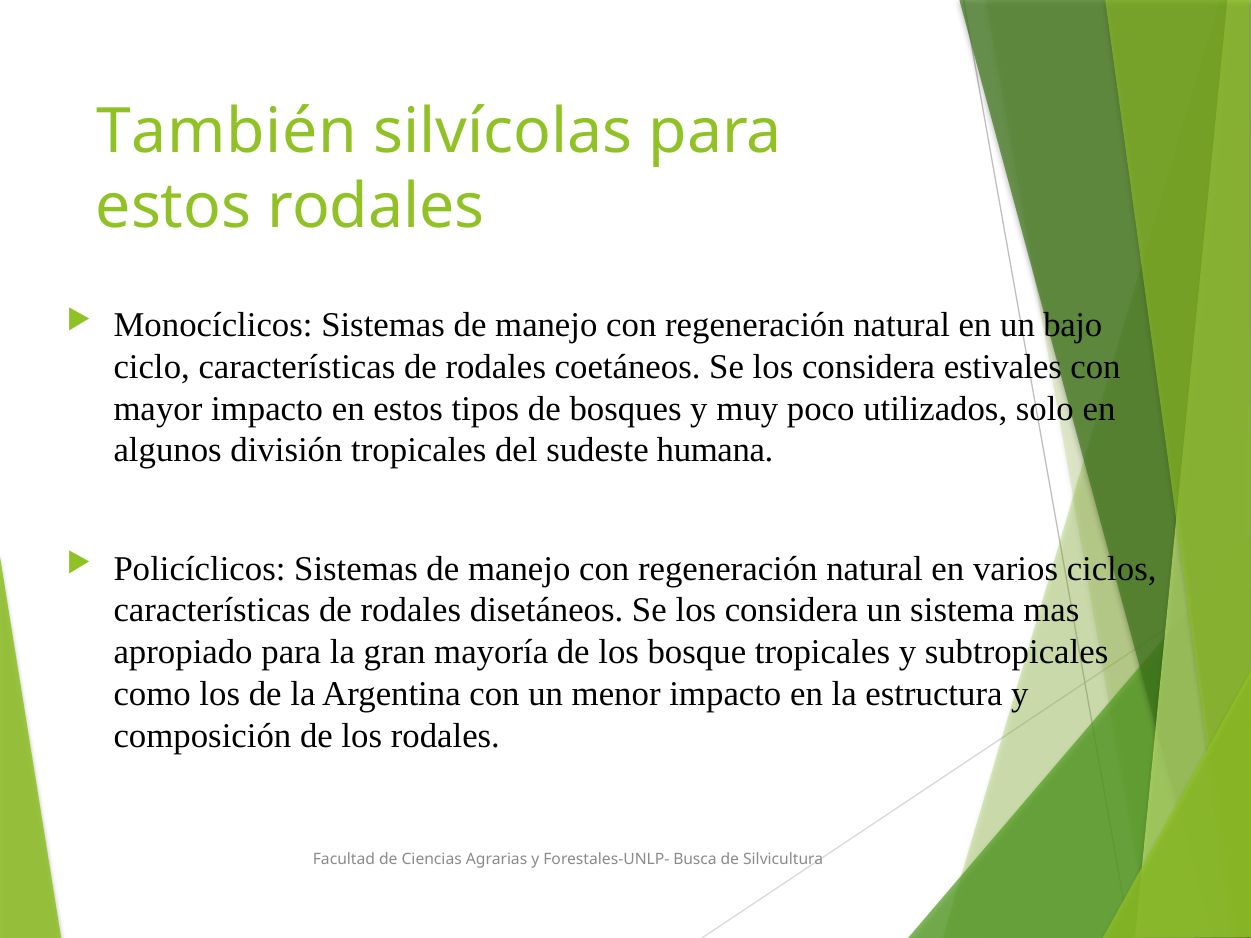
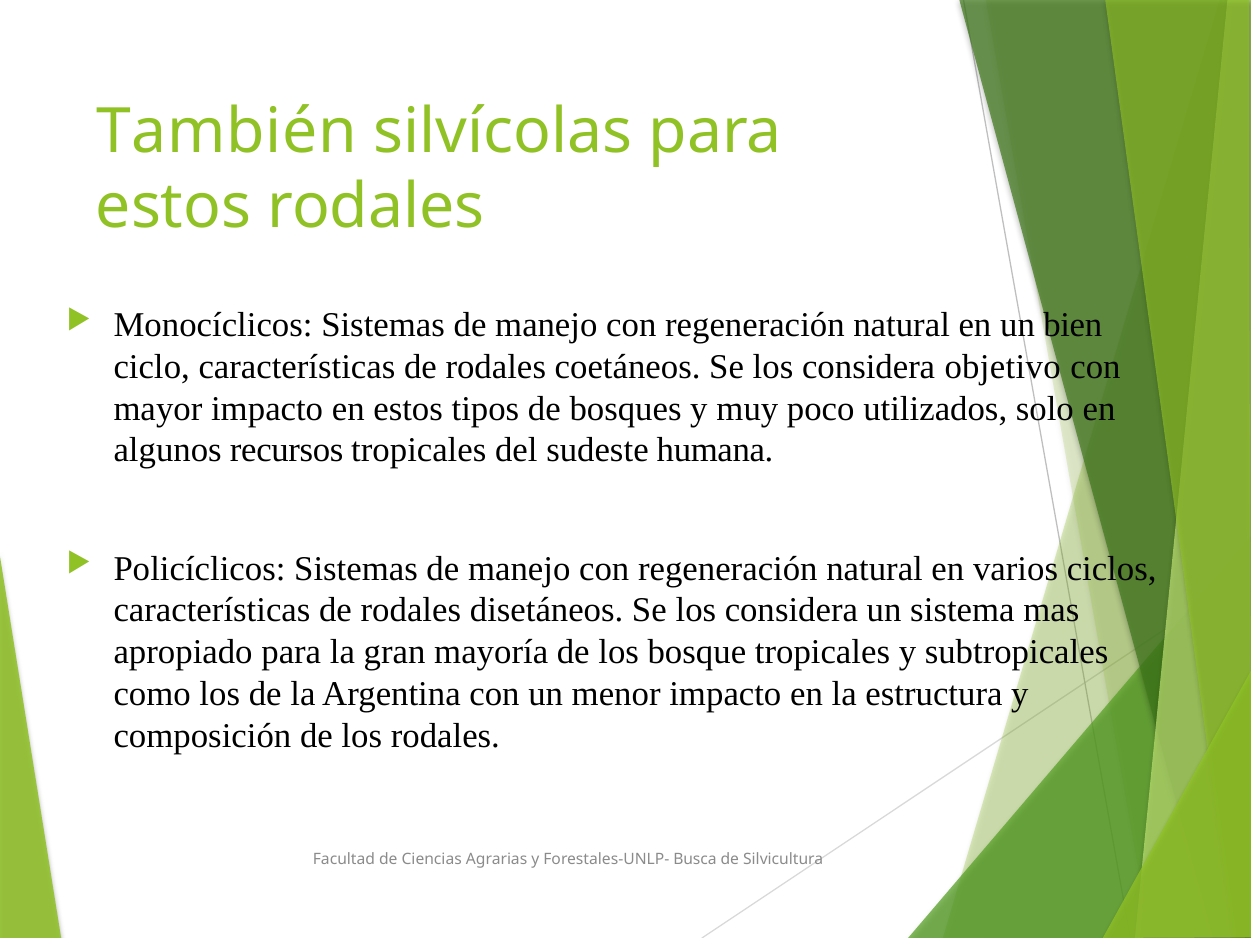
bajo: bajo -> bien (1073, 325)
estivales: estivales -> objetivo (1003, 367)
división: división -> recursos (287, 451)
